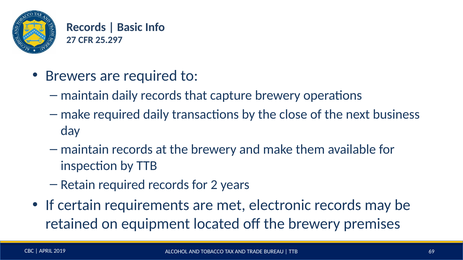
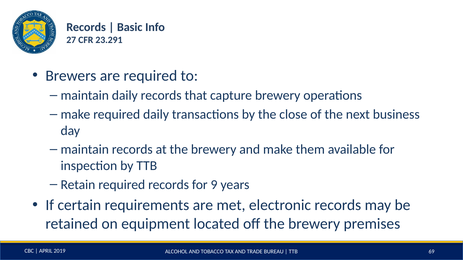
25.297: 25.297 -> 23.291 (109, 40)
2: 2 -> 9 (214, 185)
